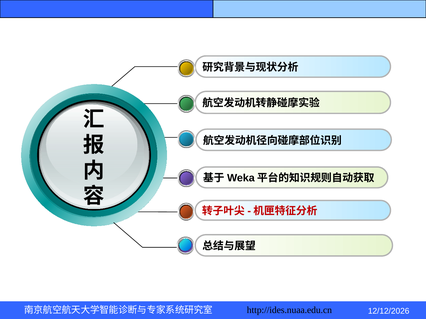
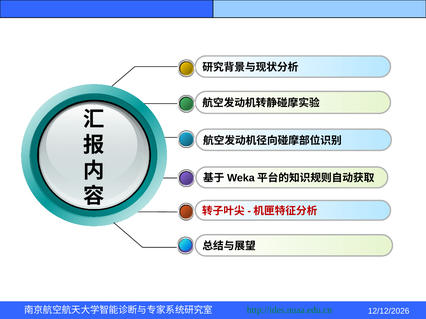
http://ides.nuaa.edu.cn colour: black -> green (289, 310)
